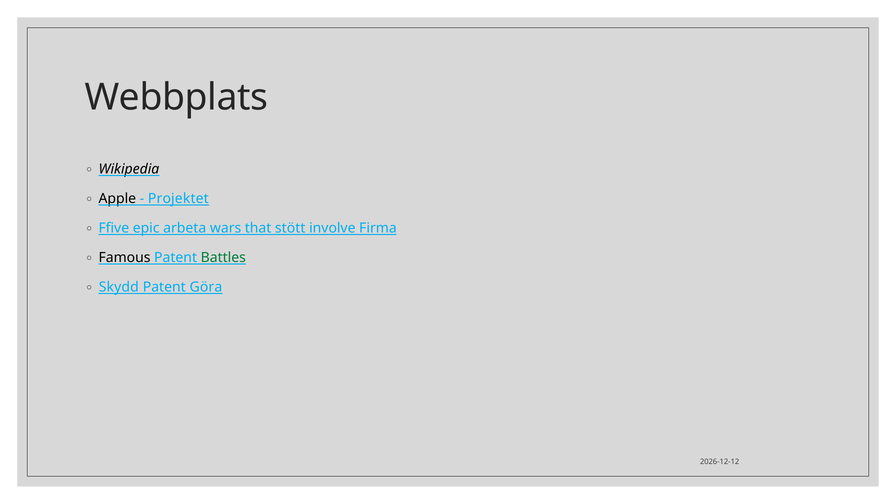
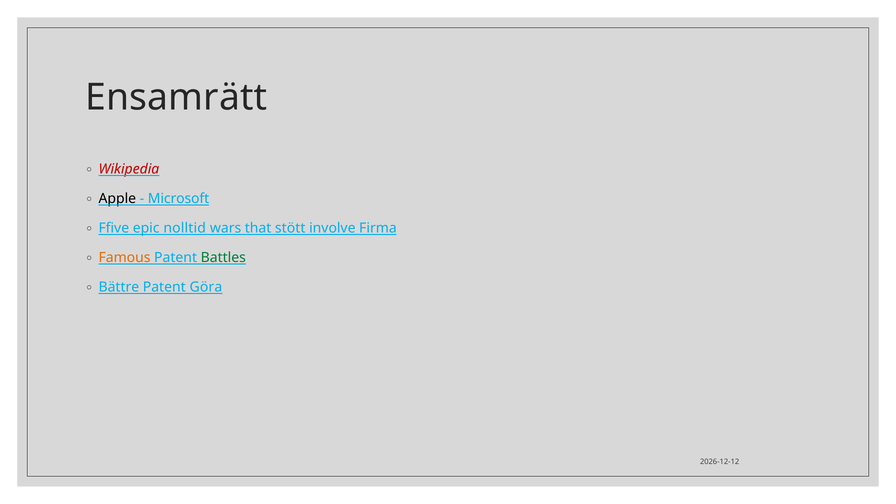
Webbplats: Webbplats -> Ensamrätt (176, 97)
Wikipedia colour: black -> red (129, 169)
Projektet: Projektet -> Microsoft (179, 199)
arbeta: arbeta -> nolltid (185, 228)
Famous colour: black -> orange (125, 258)
Skydd: Skydd -> Bättre (119, 287)
